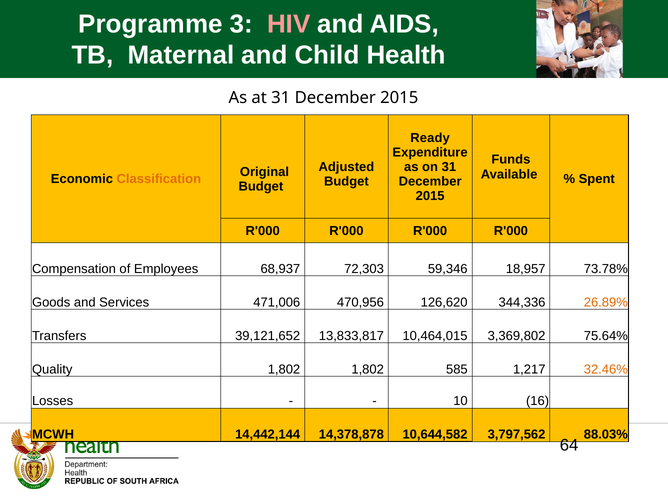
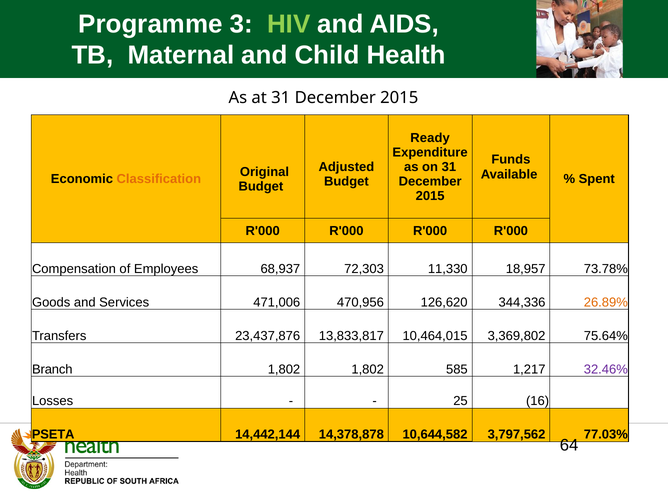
HIV colour: pink -> light green (289, 24)
59,346: 59,346 -> 11,330 (448, 269)
39,121,652: 39,121,652 -> 23,437,876 (268, 336)
Quality: Quality -> Branch (52, 369)
32.46% colour: orange -> purple (606, 369)
10: 10 -> 25 (460, 401)
MCWH: MCWH -> PSETA (53, 435)
88.03%: 88.03% -> 77.03% (606, 435)
